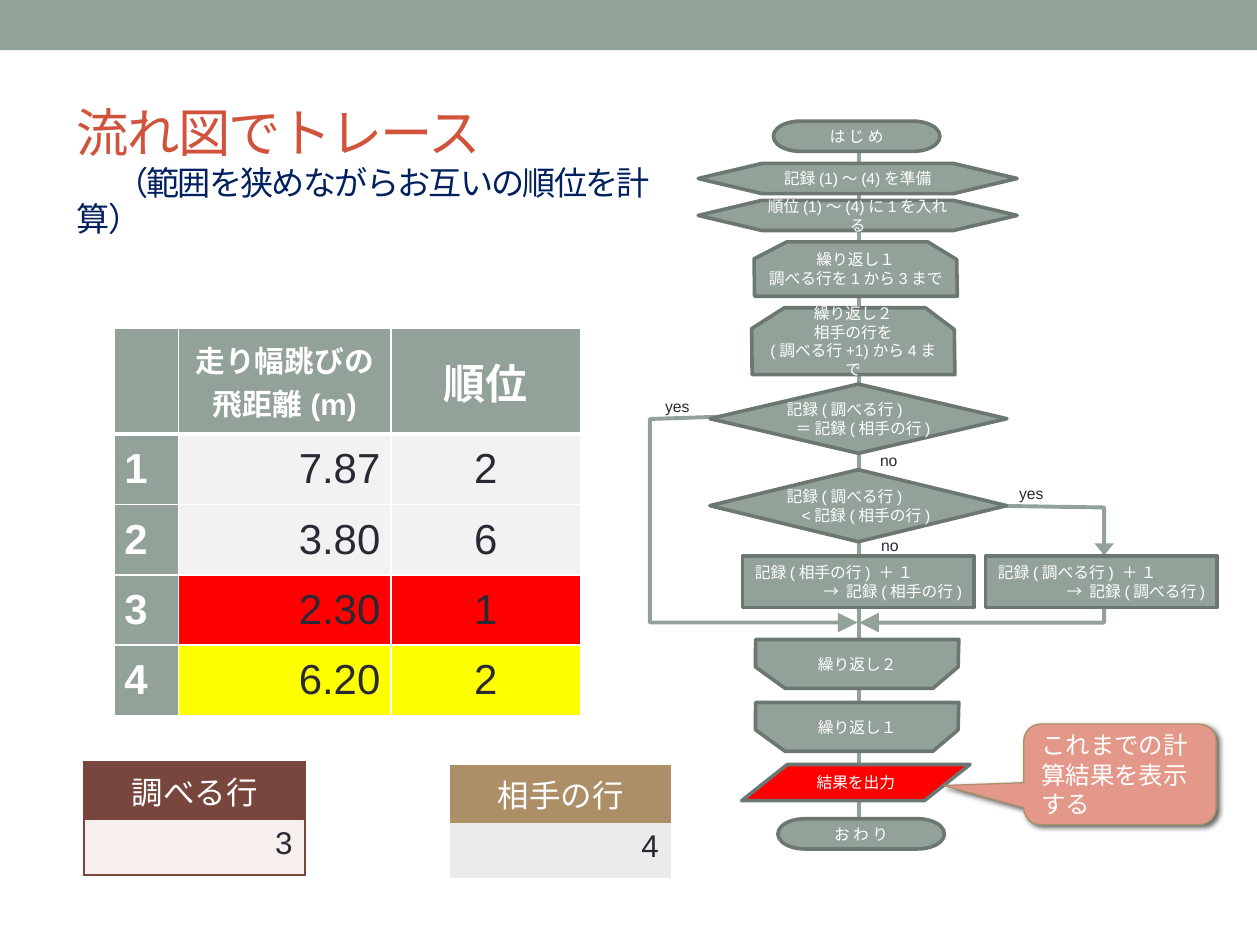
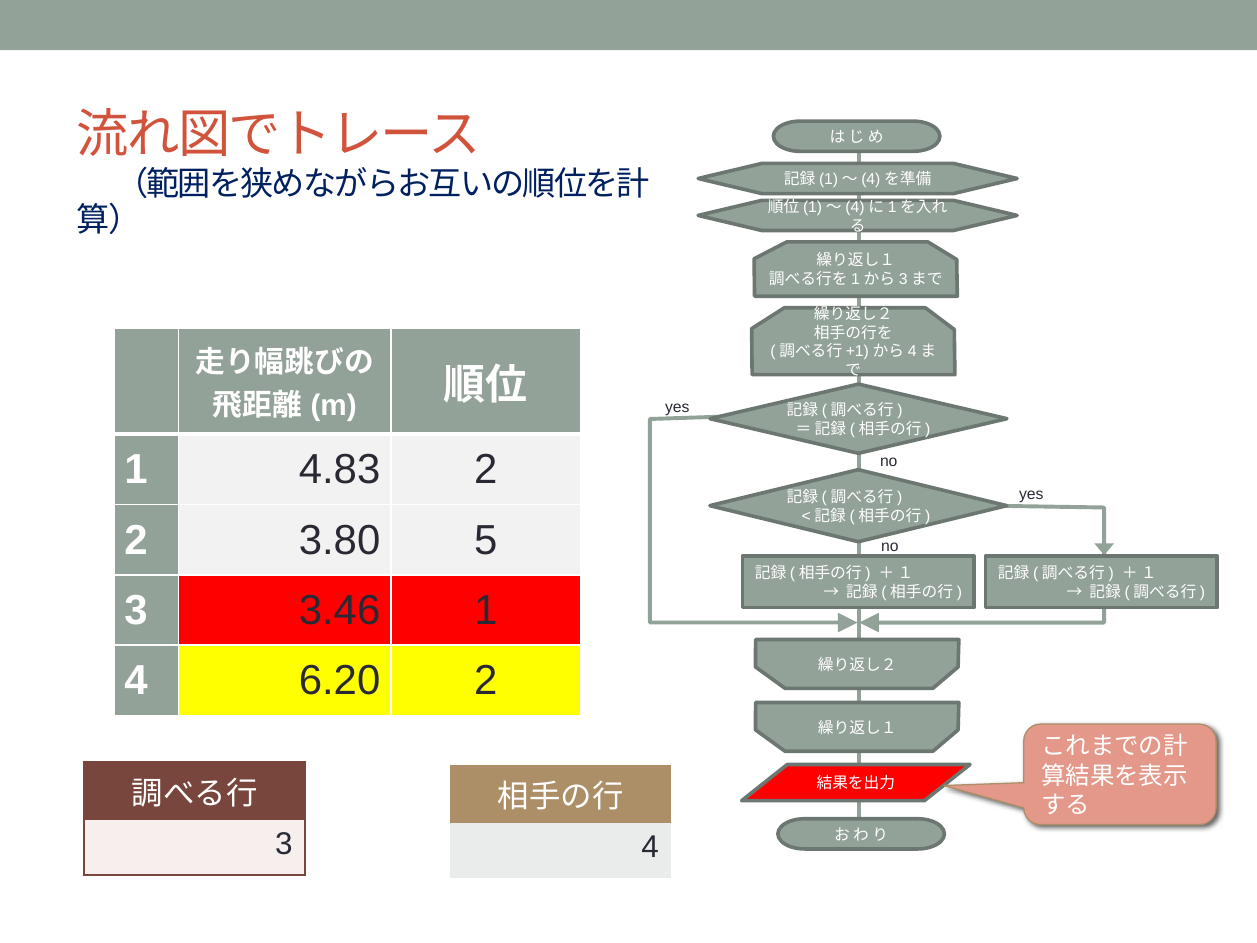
7.87: 7.87 -> 4.83 (340, 470)
6: 6 -> 5 (486, 540)
2.30: 2.30 -> 3.46 (340, 611)
